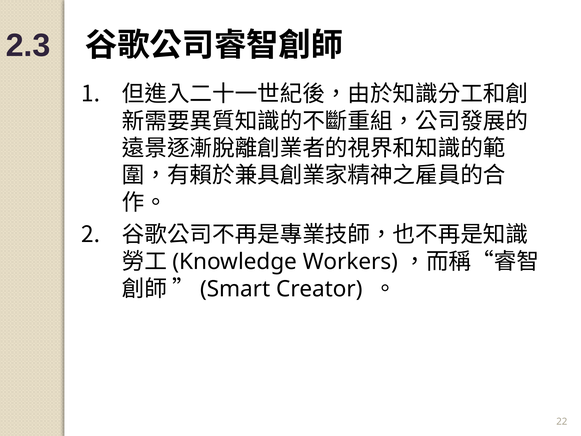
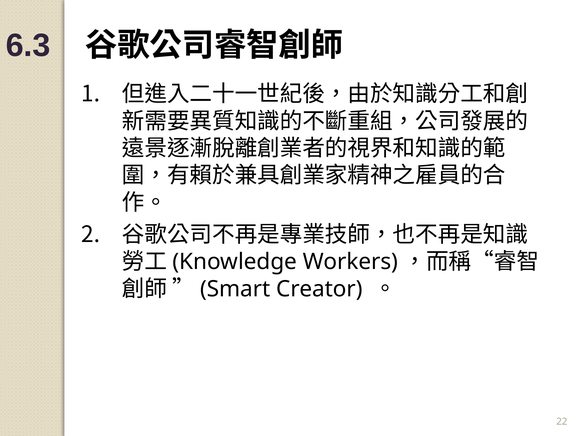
2.3: 2.3 -> 6.3 (28, 46)
